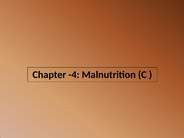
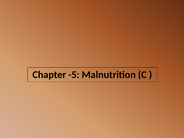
-4: -4 -> -5 (74, 75)
